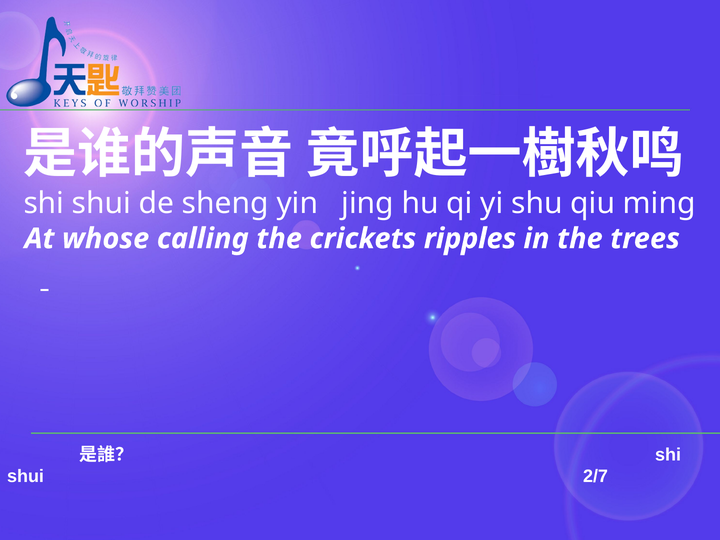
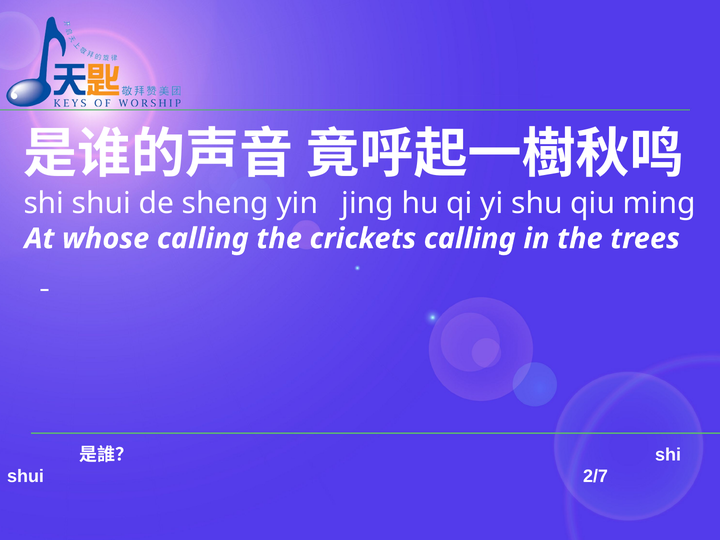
crickets ripples: ripples -> calling (470, 239)
